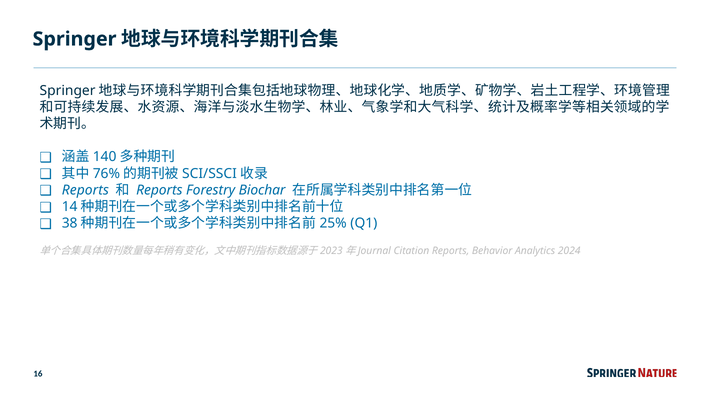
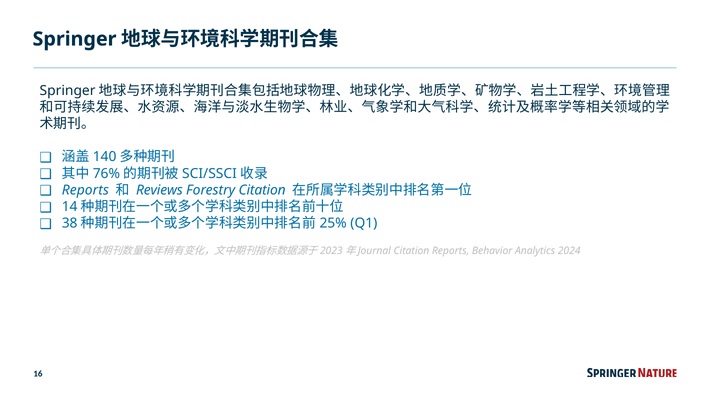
Reports: Reports -> Reviews (159, 190)
Forestry Biochar: Biochar -> Citation (262, 190)
